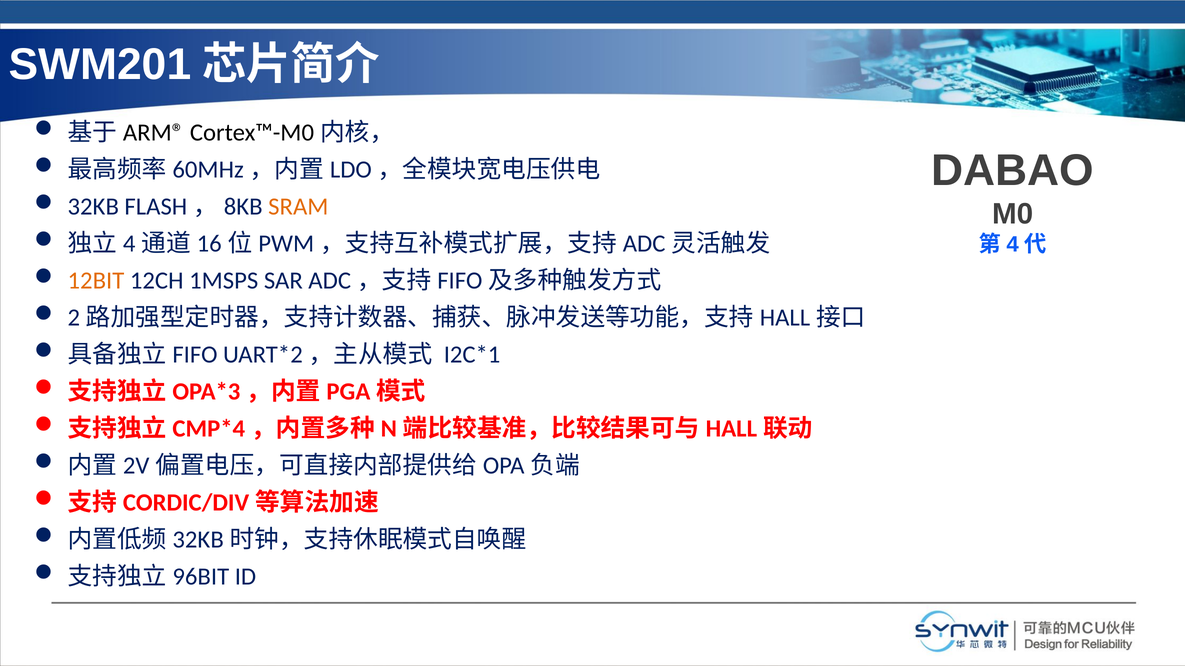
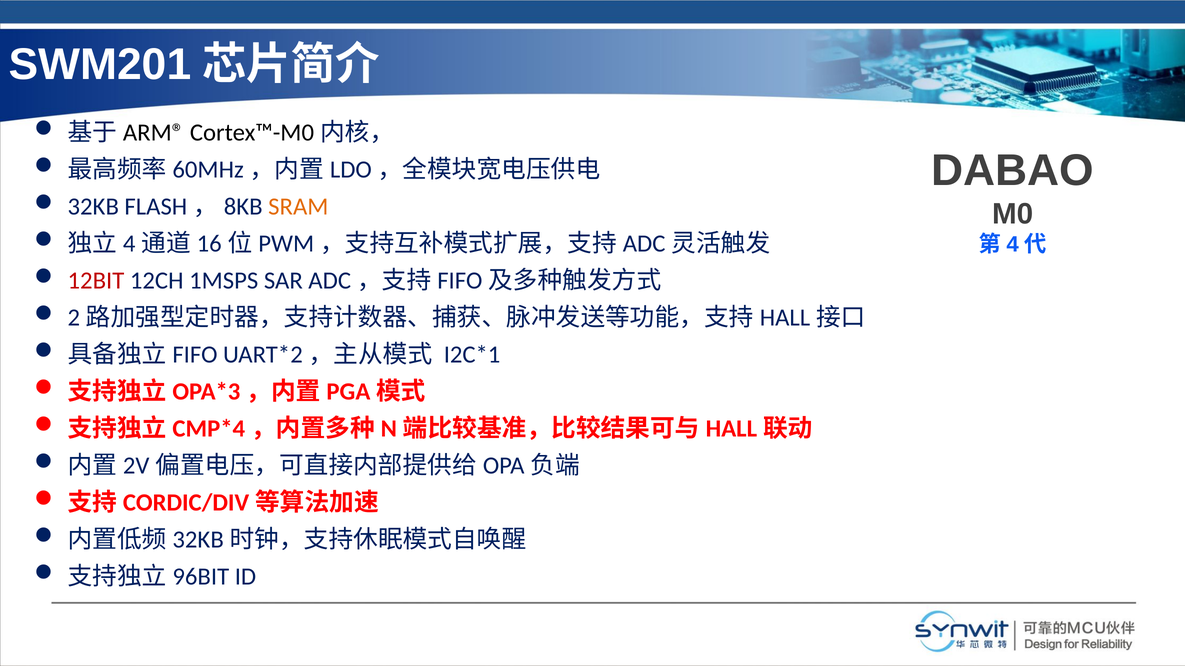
12BIT colour: orange -> red (96, 281)
